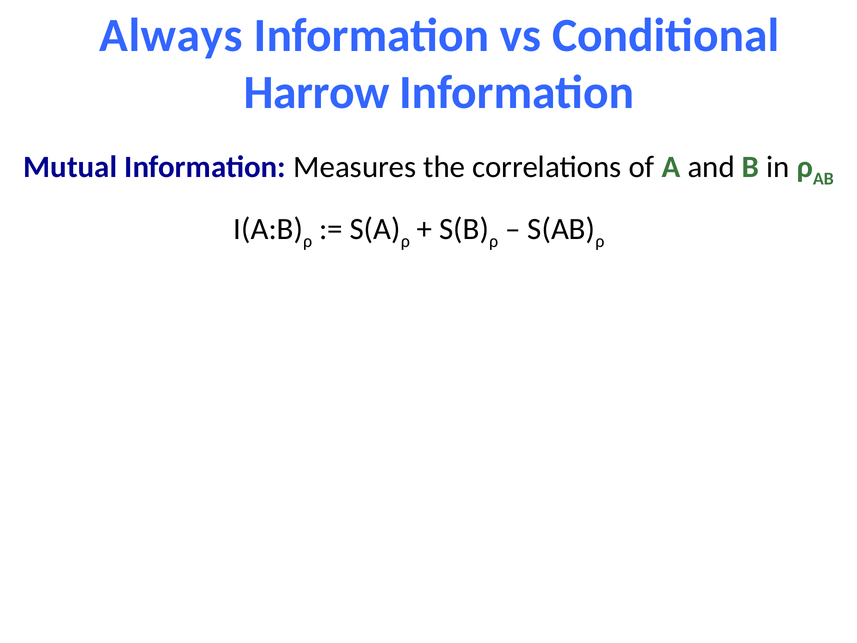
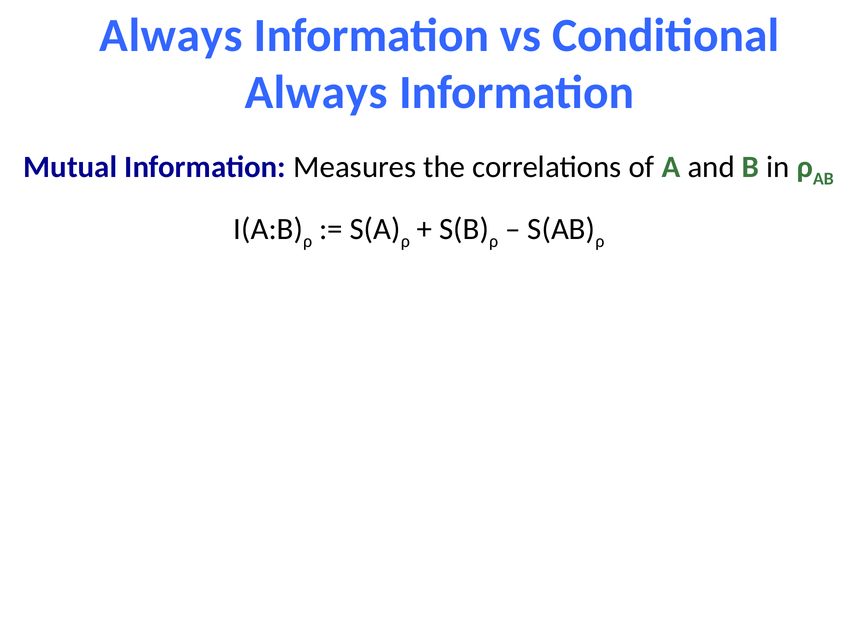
Harrow: Harrow -> Always (316, 92)
